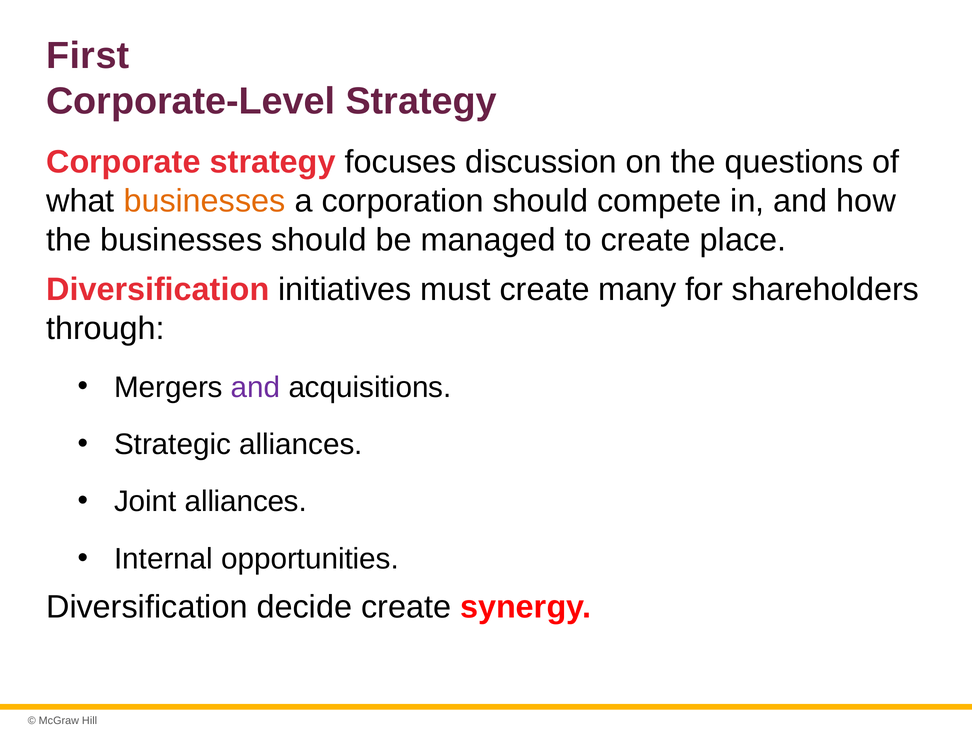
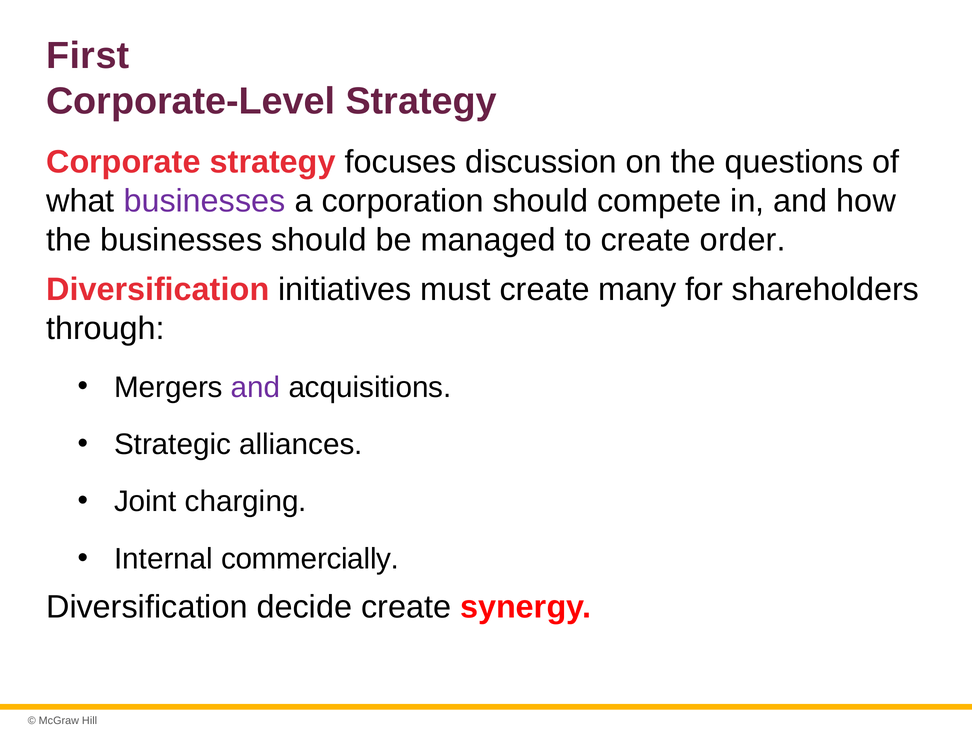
businesses colour: orange -> purple (205, 201)
place: place -> order (743, 240)
Joint alliances: alliances -> charging (246, 502)
opportunities: opportunities -> commercially (310, 559)
